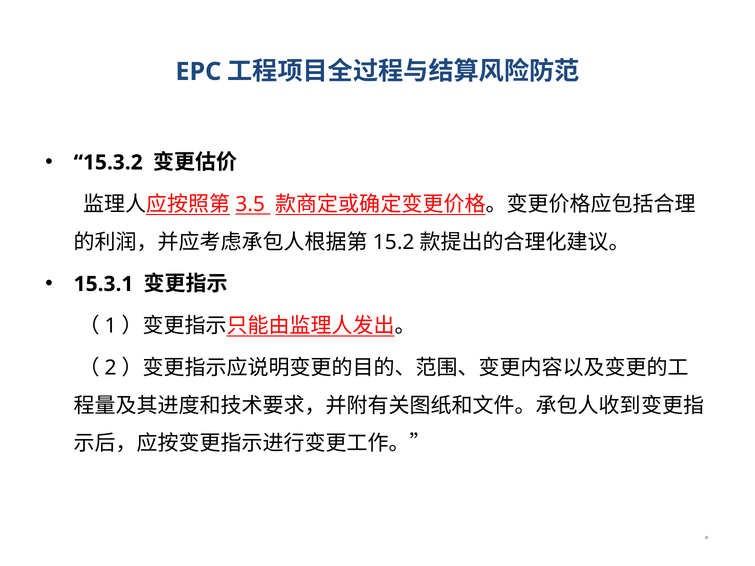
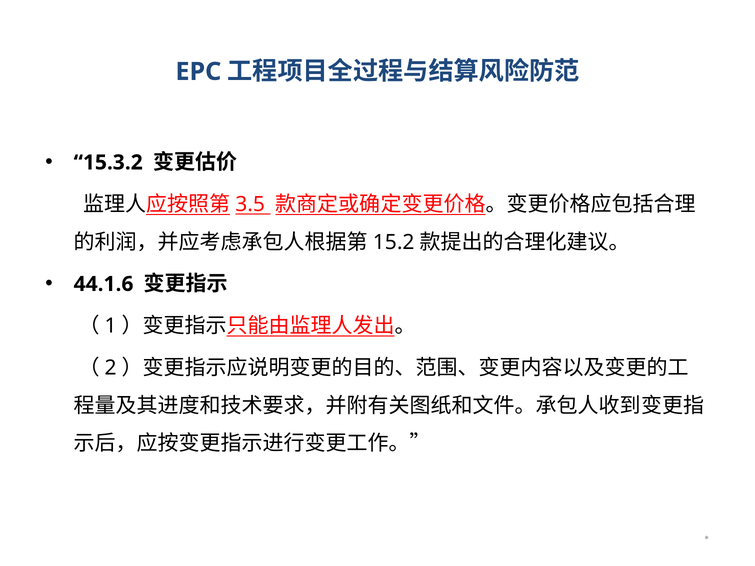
15.3.1: 15.3.1 -> 44.1.6 (104, 284)
